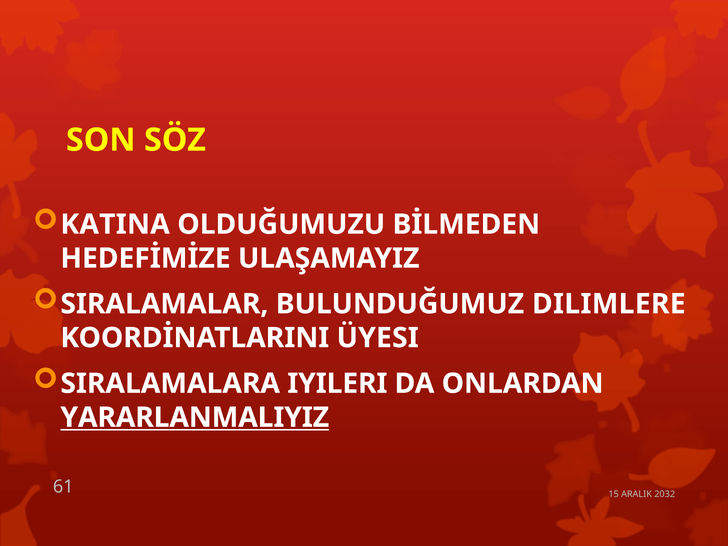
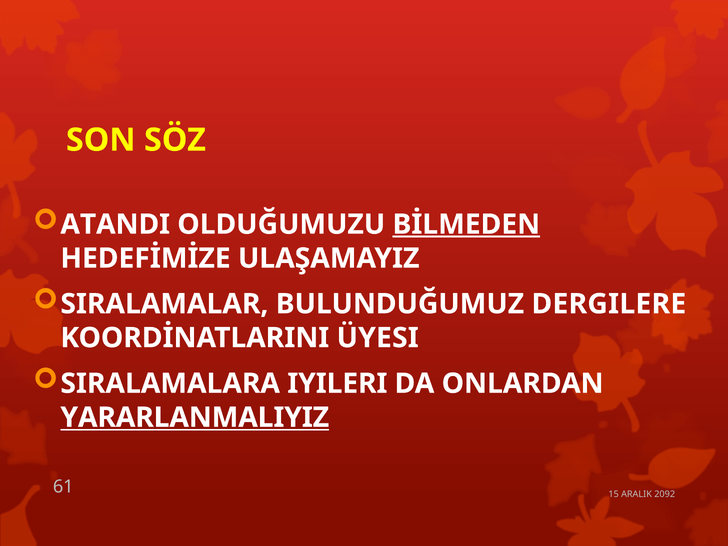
KATINA: KATINA -> ATANDI (115, 224)
BİLMEDEN underline: none -> present (466, 224)
DILIMLERE: DILIMLERE -> DERGILERE (609, 304)
2032: 2032 -> 2092 (665, 494)
